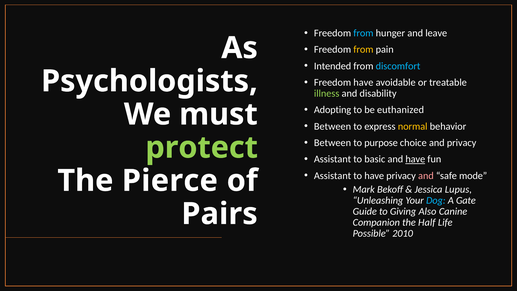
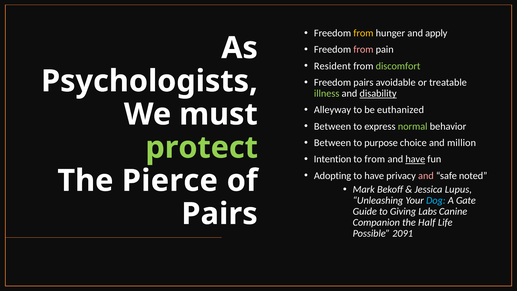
from colour: light blue -> yellow (363, 33)
leave: leave -> apply (436, 33)
from colour: yellow -> pink (363, 50)
Intended: Intended -> Resident (332, 66)
discomfort colour: light blue -> light green (398, 66)
Freedom have: have -> pairs (363, 82)
disability underline: none -> present (378, 93)
Adopting: Adopting -> Alleyway (333, 110)
normal colour: yellow -> light green (413, 126)
and privacy: privacy -> million (462, 143)
Assistant: Assistant -> Intention (333, 159)
to basic: basic -> from (375, 159)
Assistant: Assistant -> Adopting (333, 176)
mode: mode -> noted (473, 176)
Also: Also -> Labs (428, 211)
2010: 2010 -> 2091 (403, 233)
